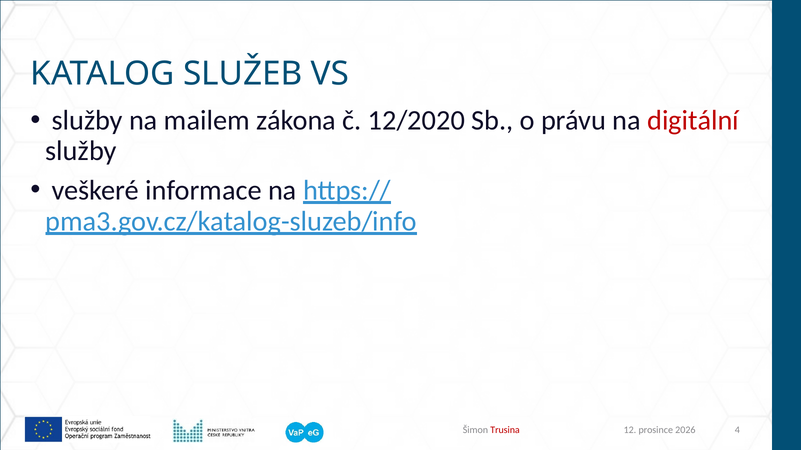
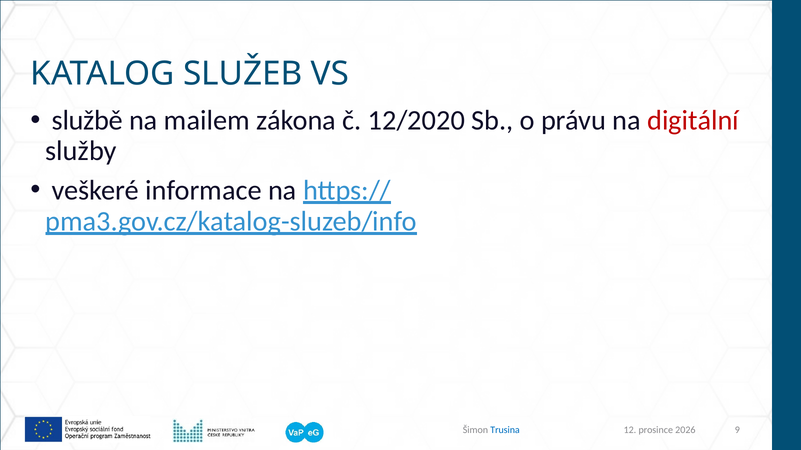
služby: služby -> službě (87, 120)
Trusina colour: red -> blue (505, 430)
4: 4 -> 9 (737, 430)
